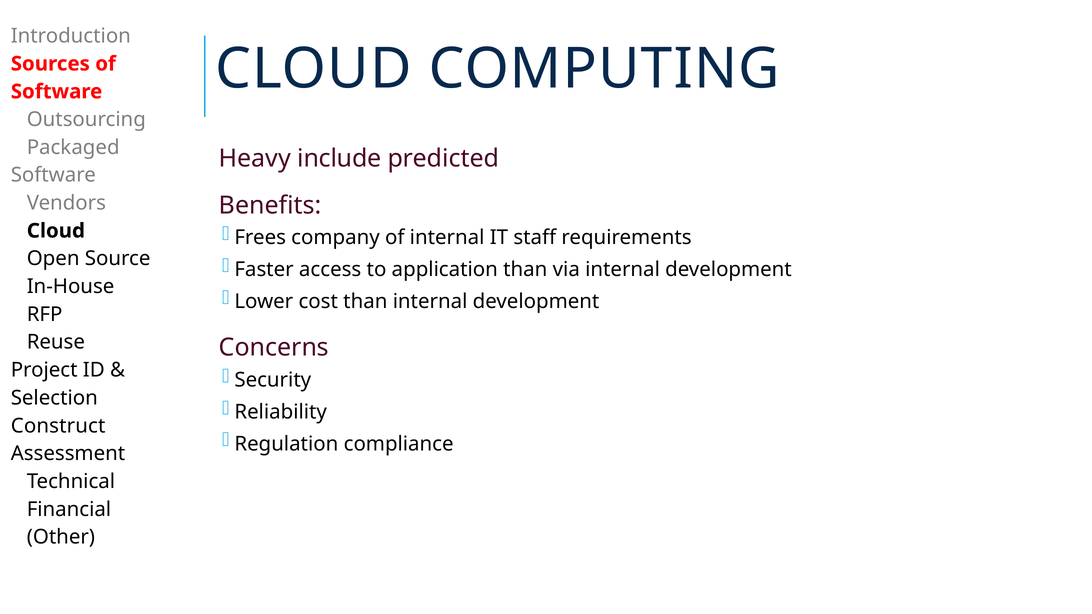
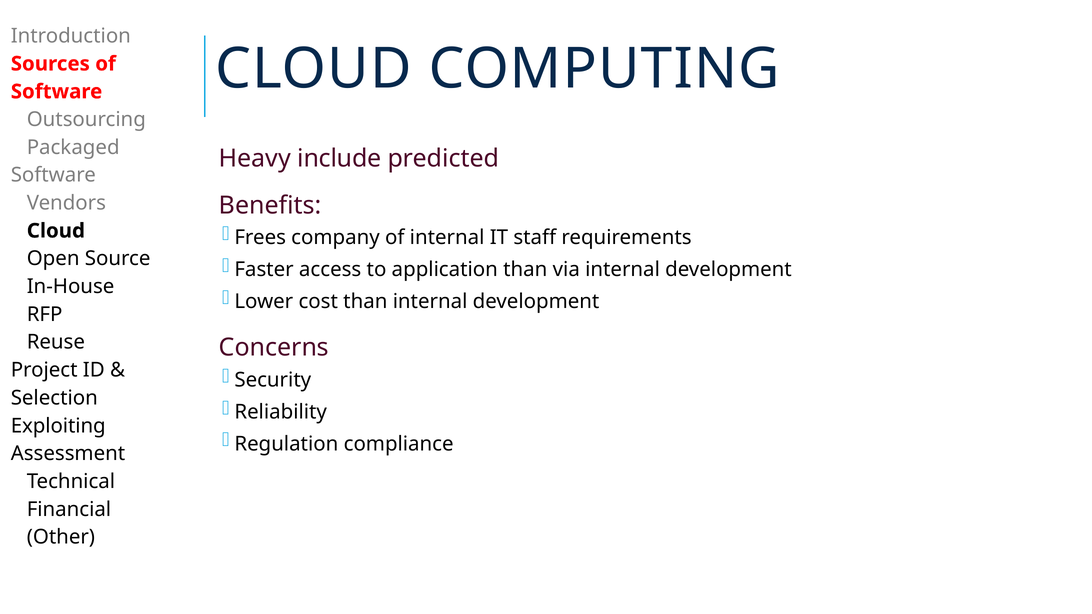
Construct: Construct -> Exploiting (58, 426)
